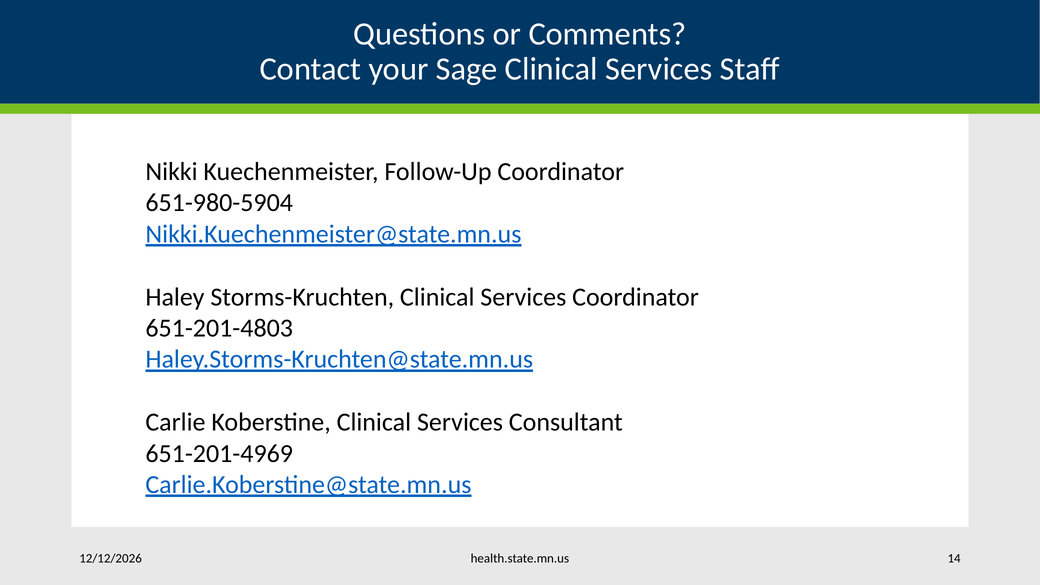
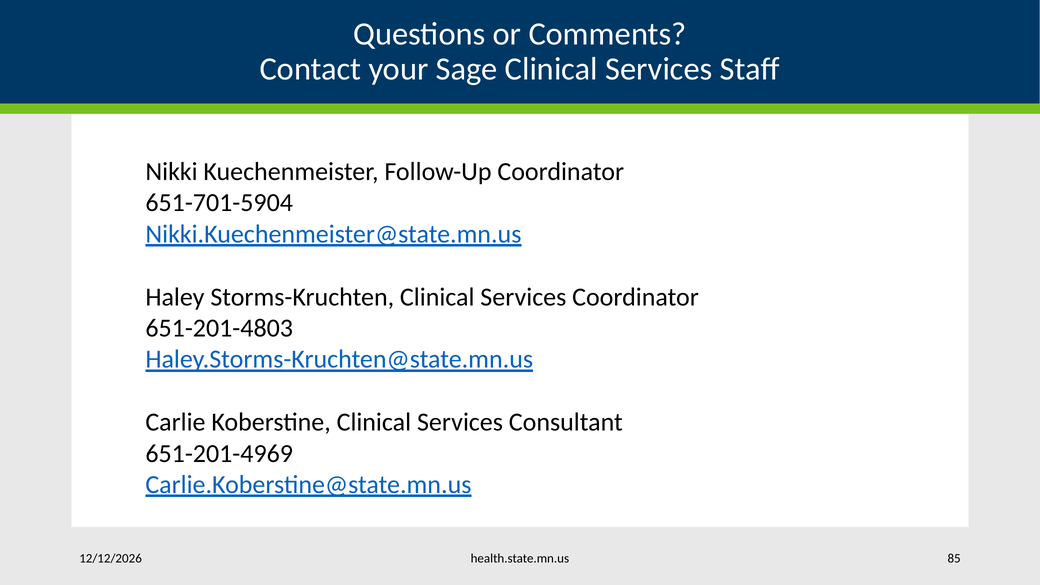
651-980-5904: 651-980-5904 -> 651-701-5904 (219, 203)
14: 14 -> 85 (954, 559)
